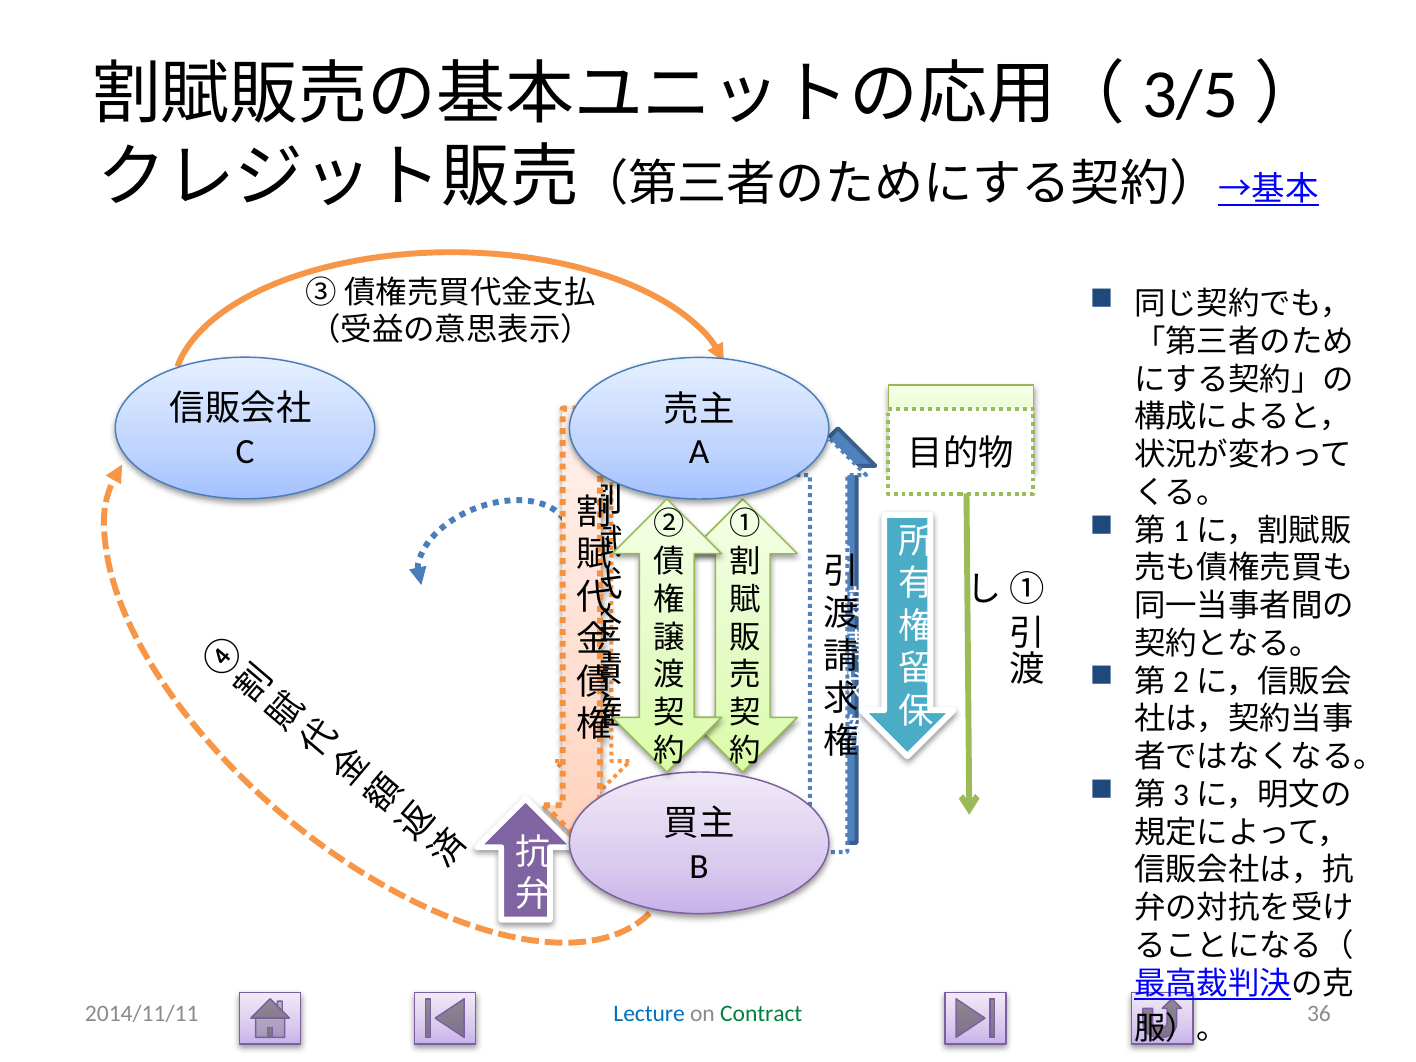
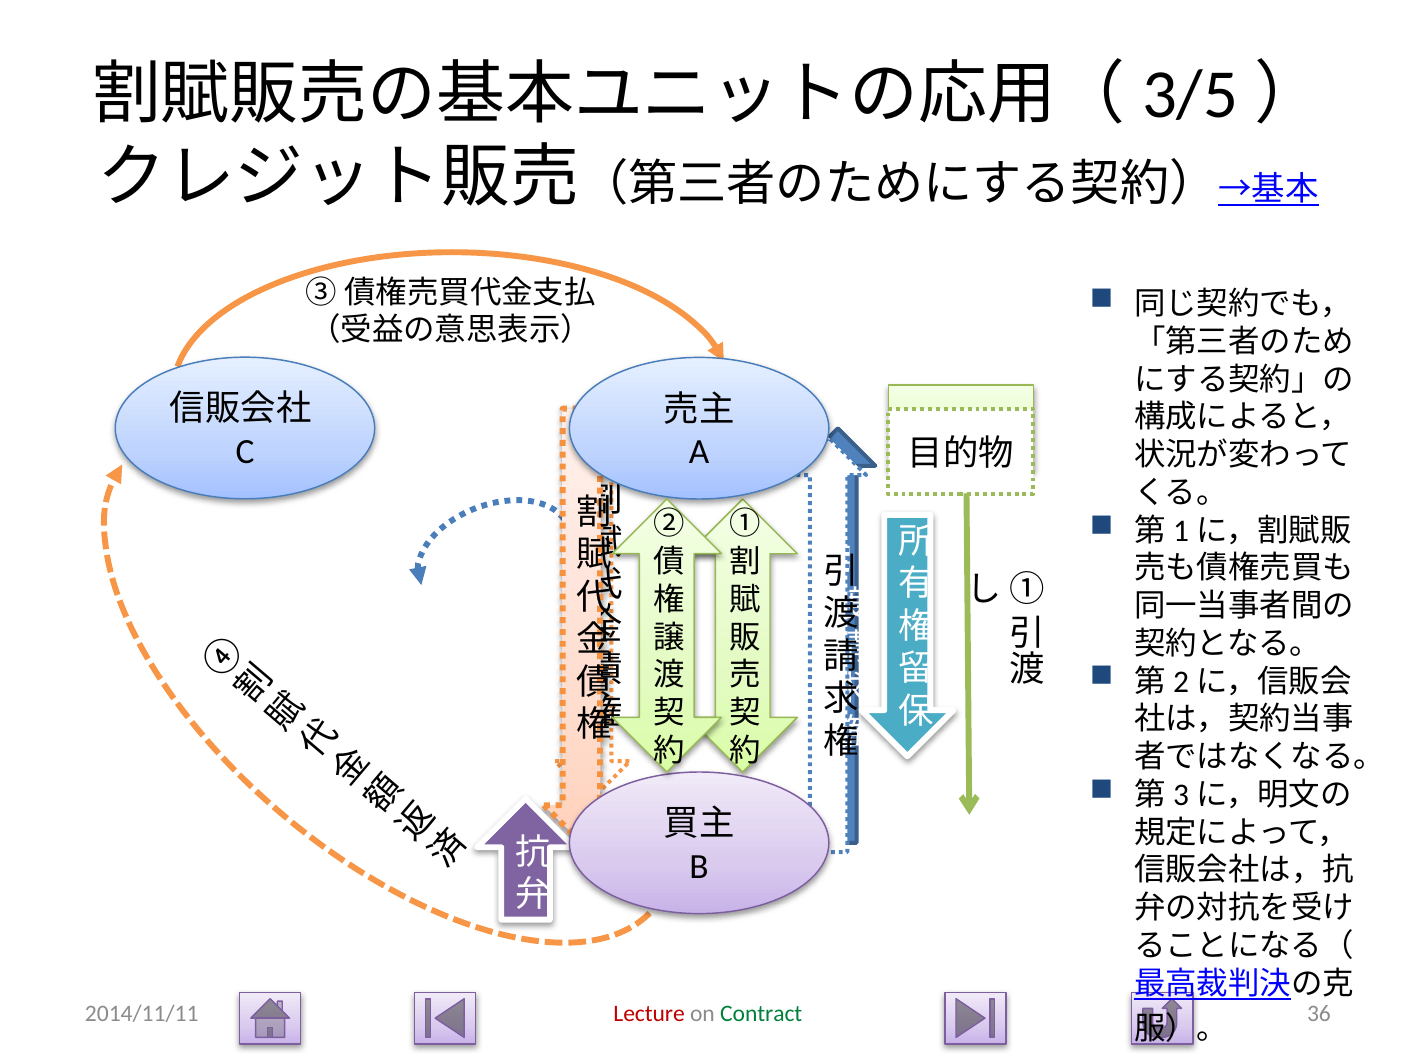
Lecture colour: blue -> red (649, 1014)
